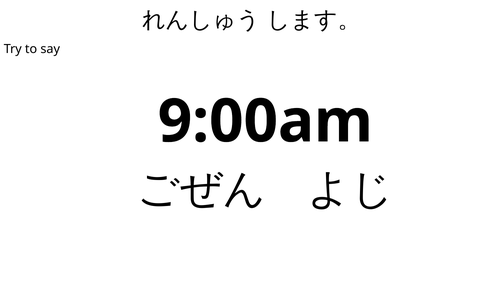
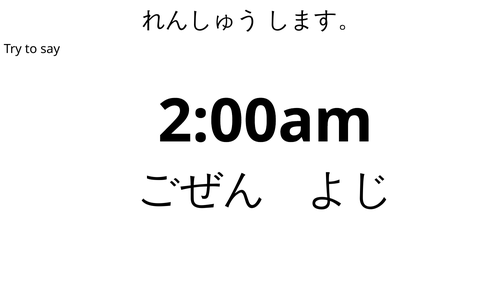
9:00am: 9:00am -> 2:00am (265, 122)
